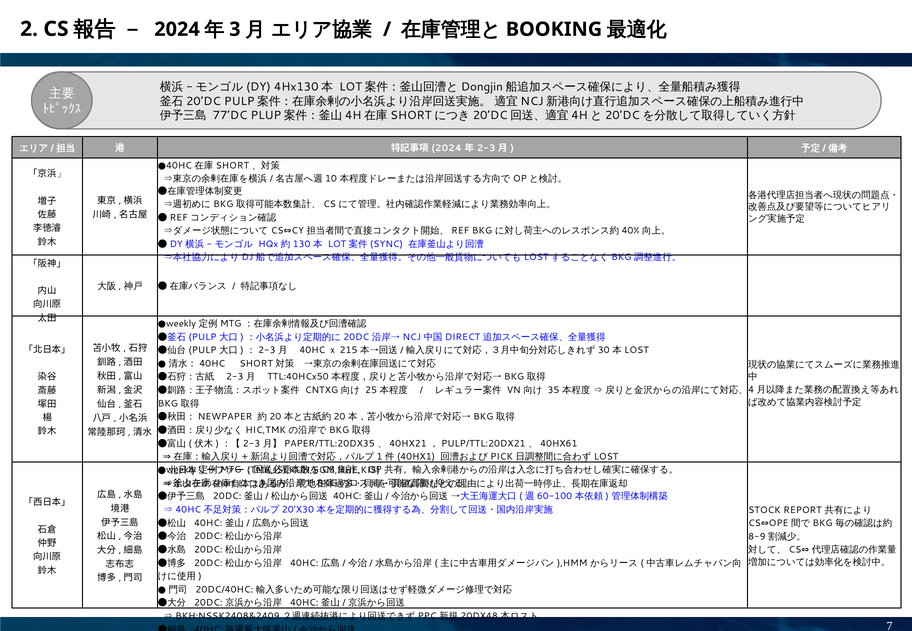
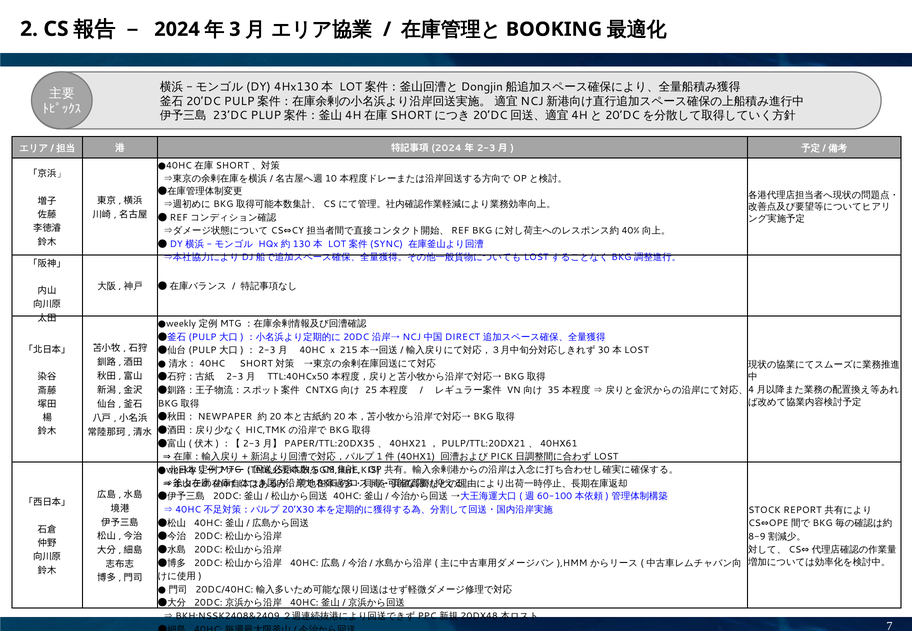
77’DC: 77’DC -> 23’DC (230, 115)
